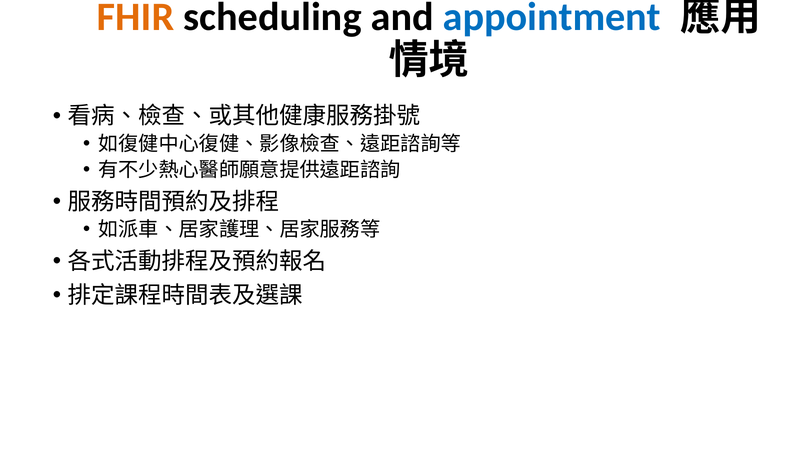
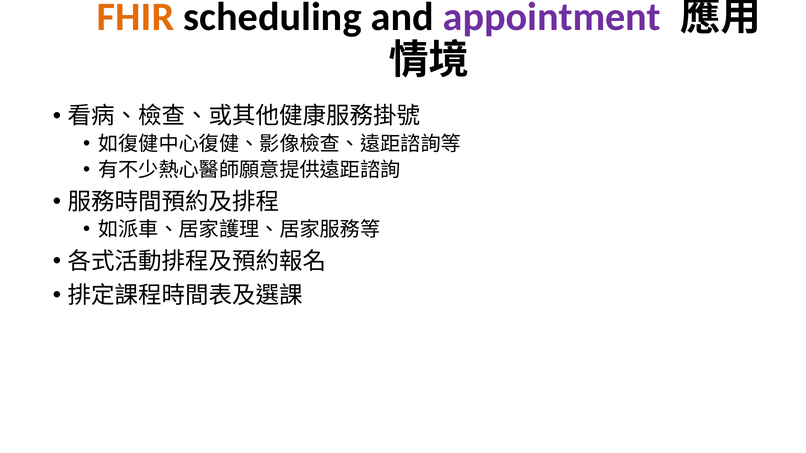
appointment colour: blue -> purple (552, 17)
